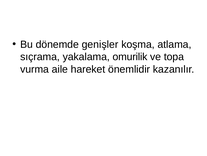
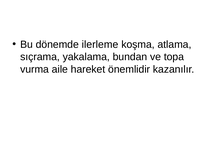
genişler: genişler -> ilerleme (100, 44)
omurilik: omurilik -> bundan (130, 57)
